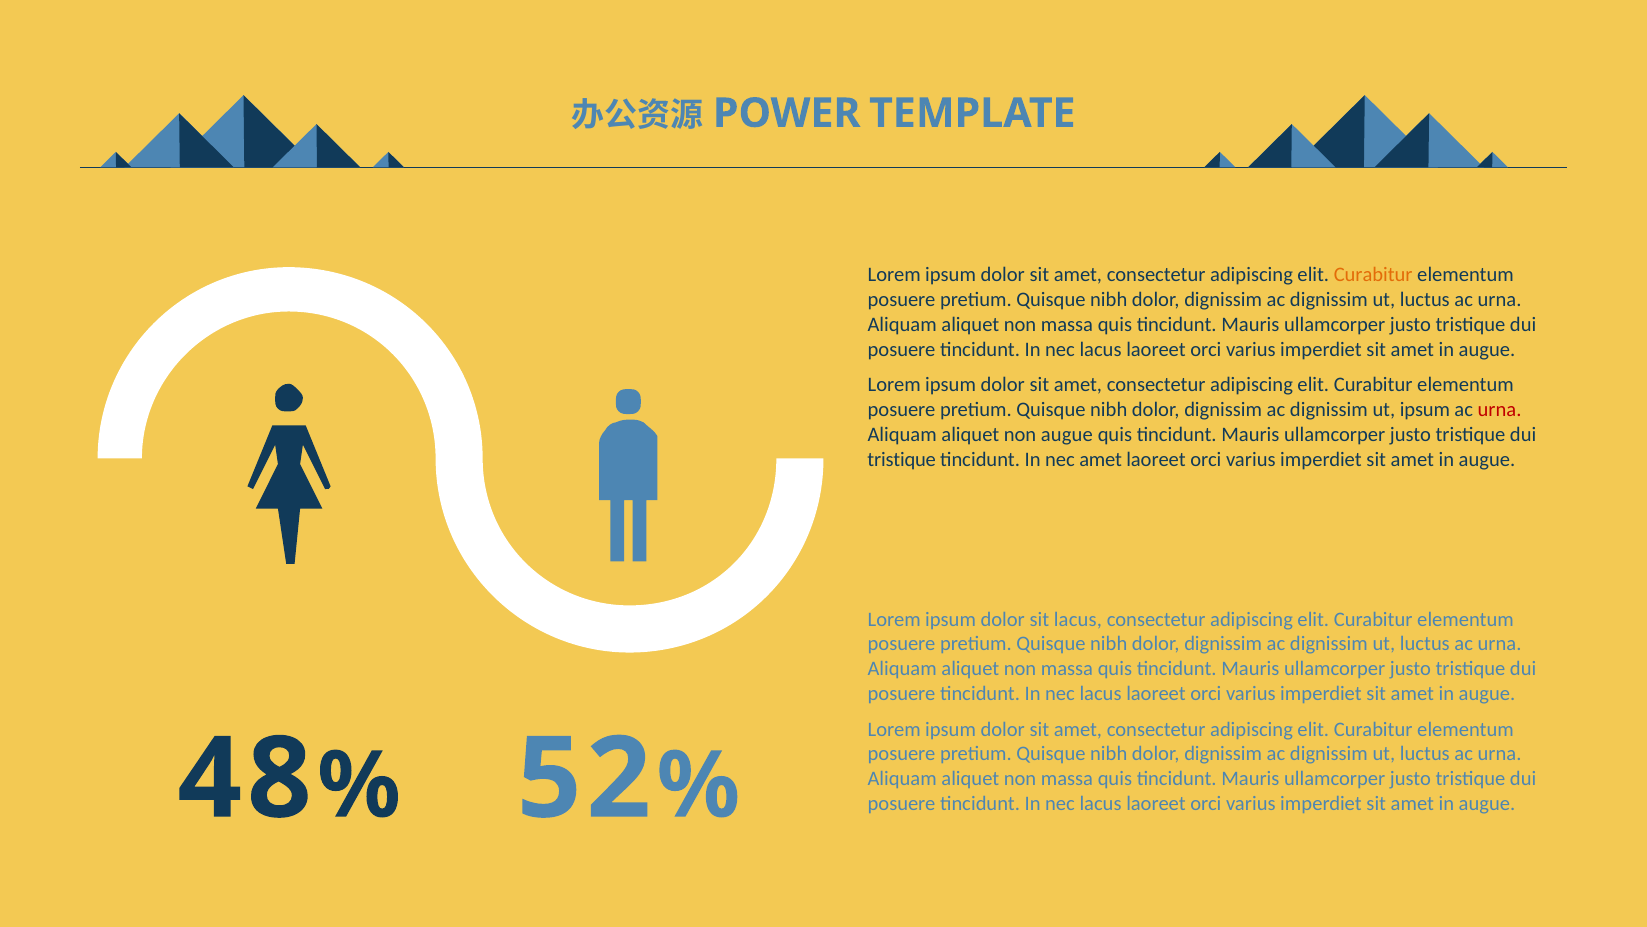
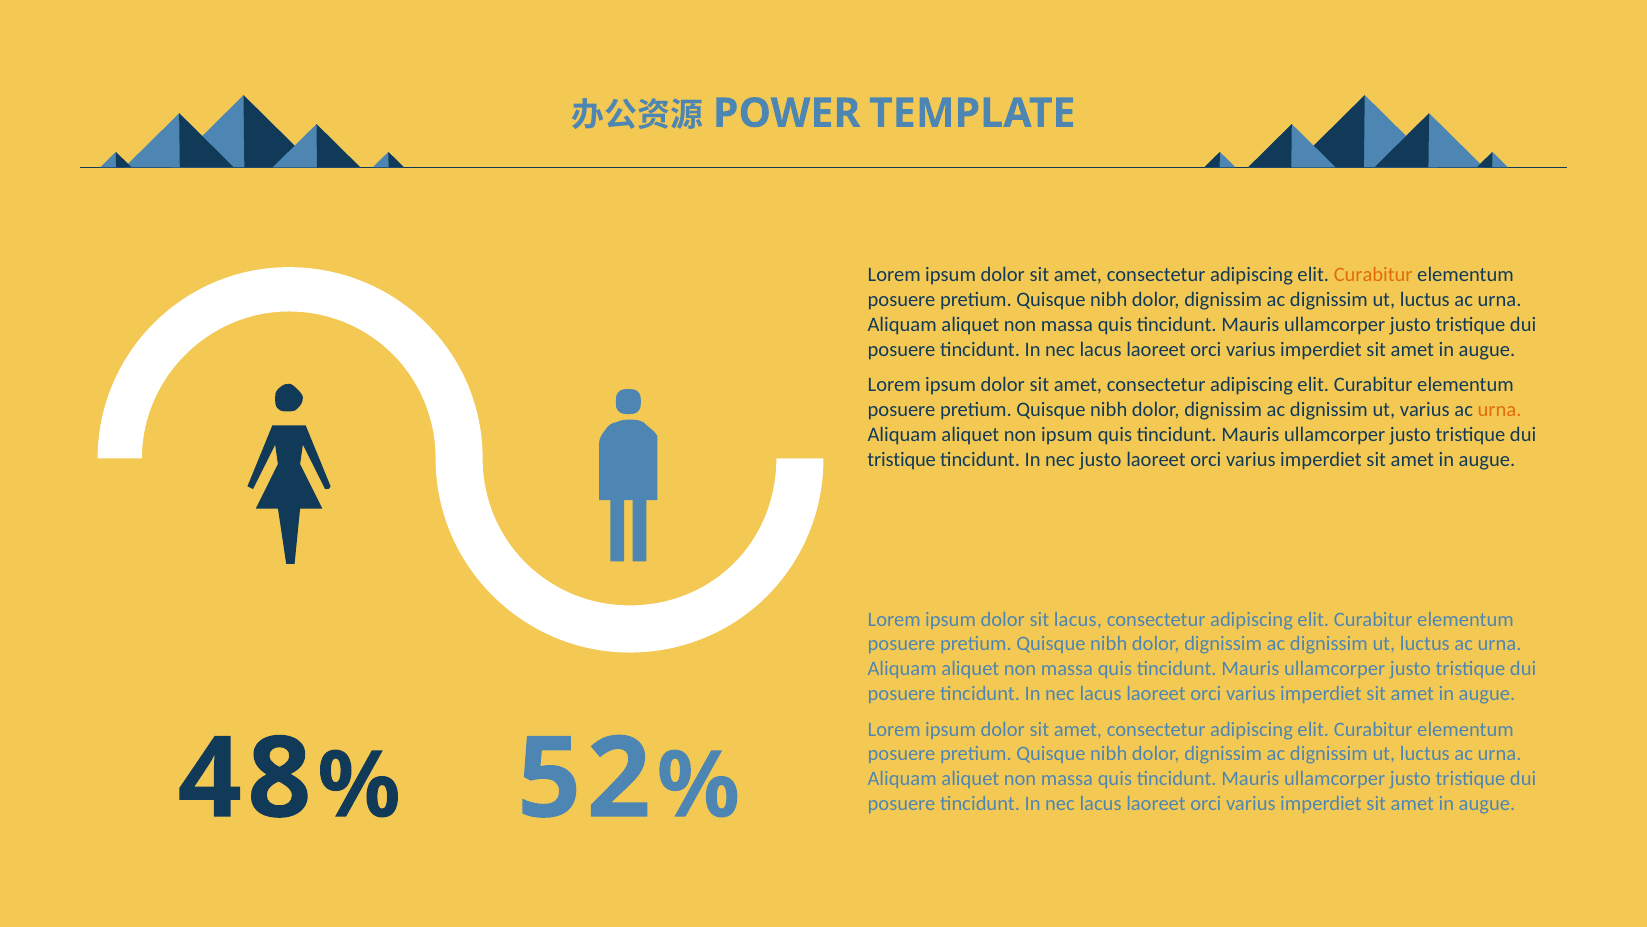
ut ipsum: ipsum -> varius (1425, 410)
urna colour: red -> orange (1500, 410)
non augue: augue -> ipsum (1067, 434)
nec amet: amet -> justo (1101, 459)
